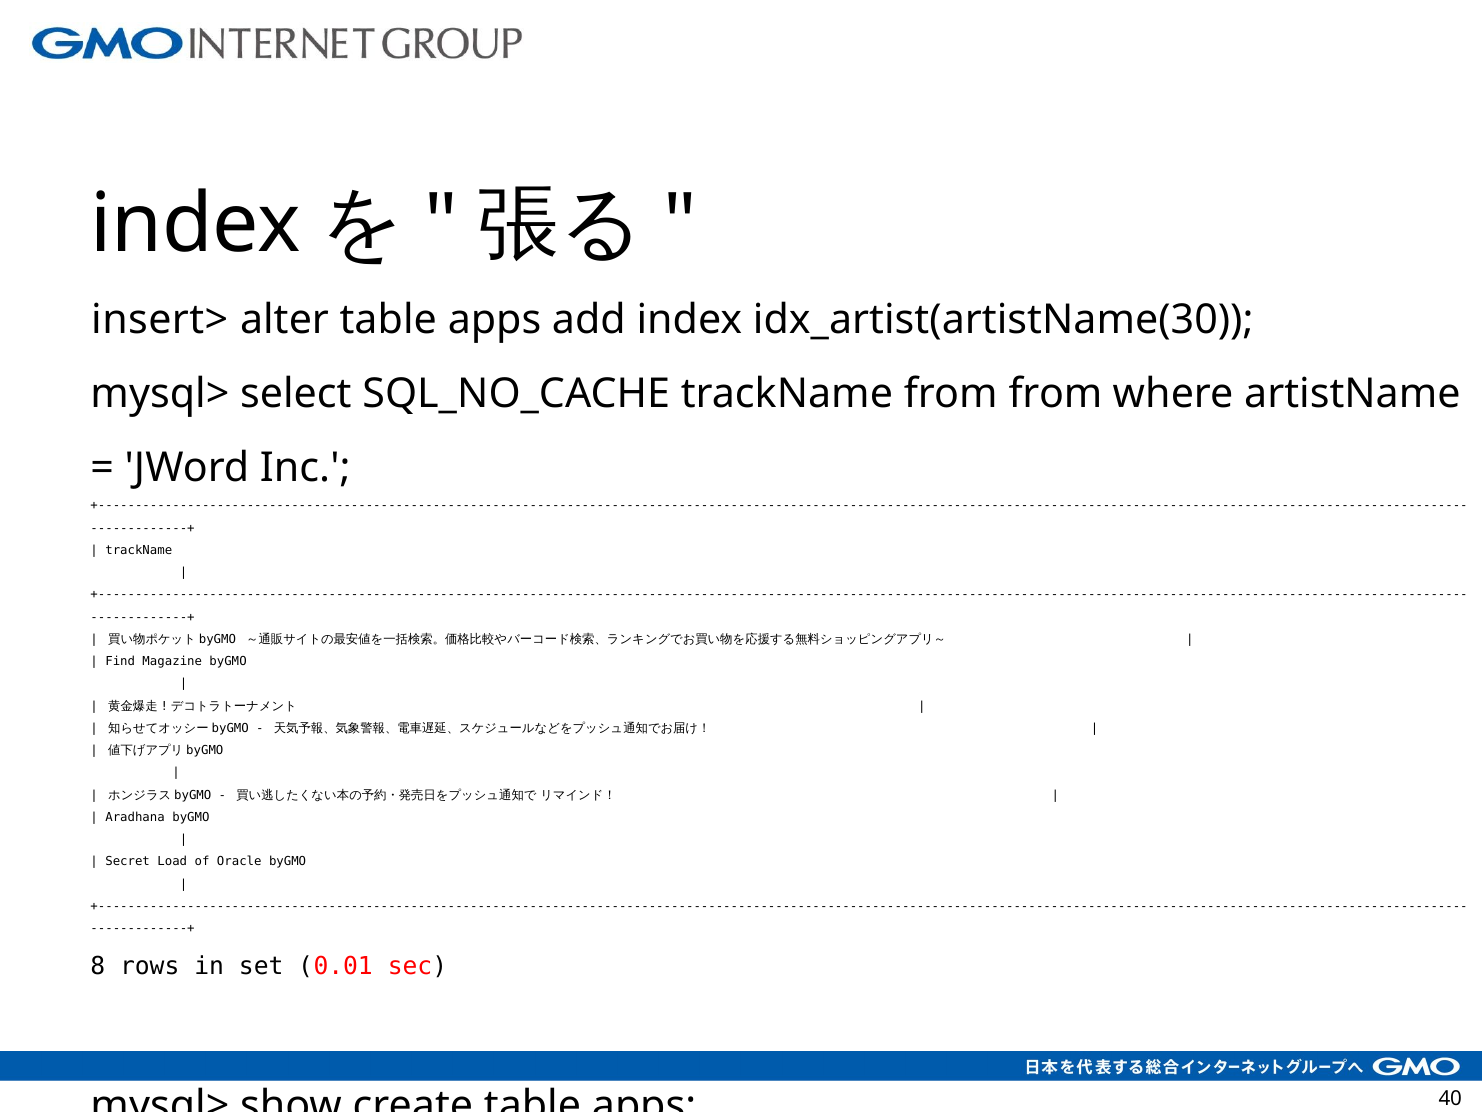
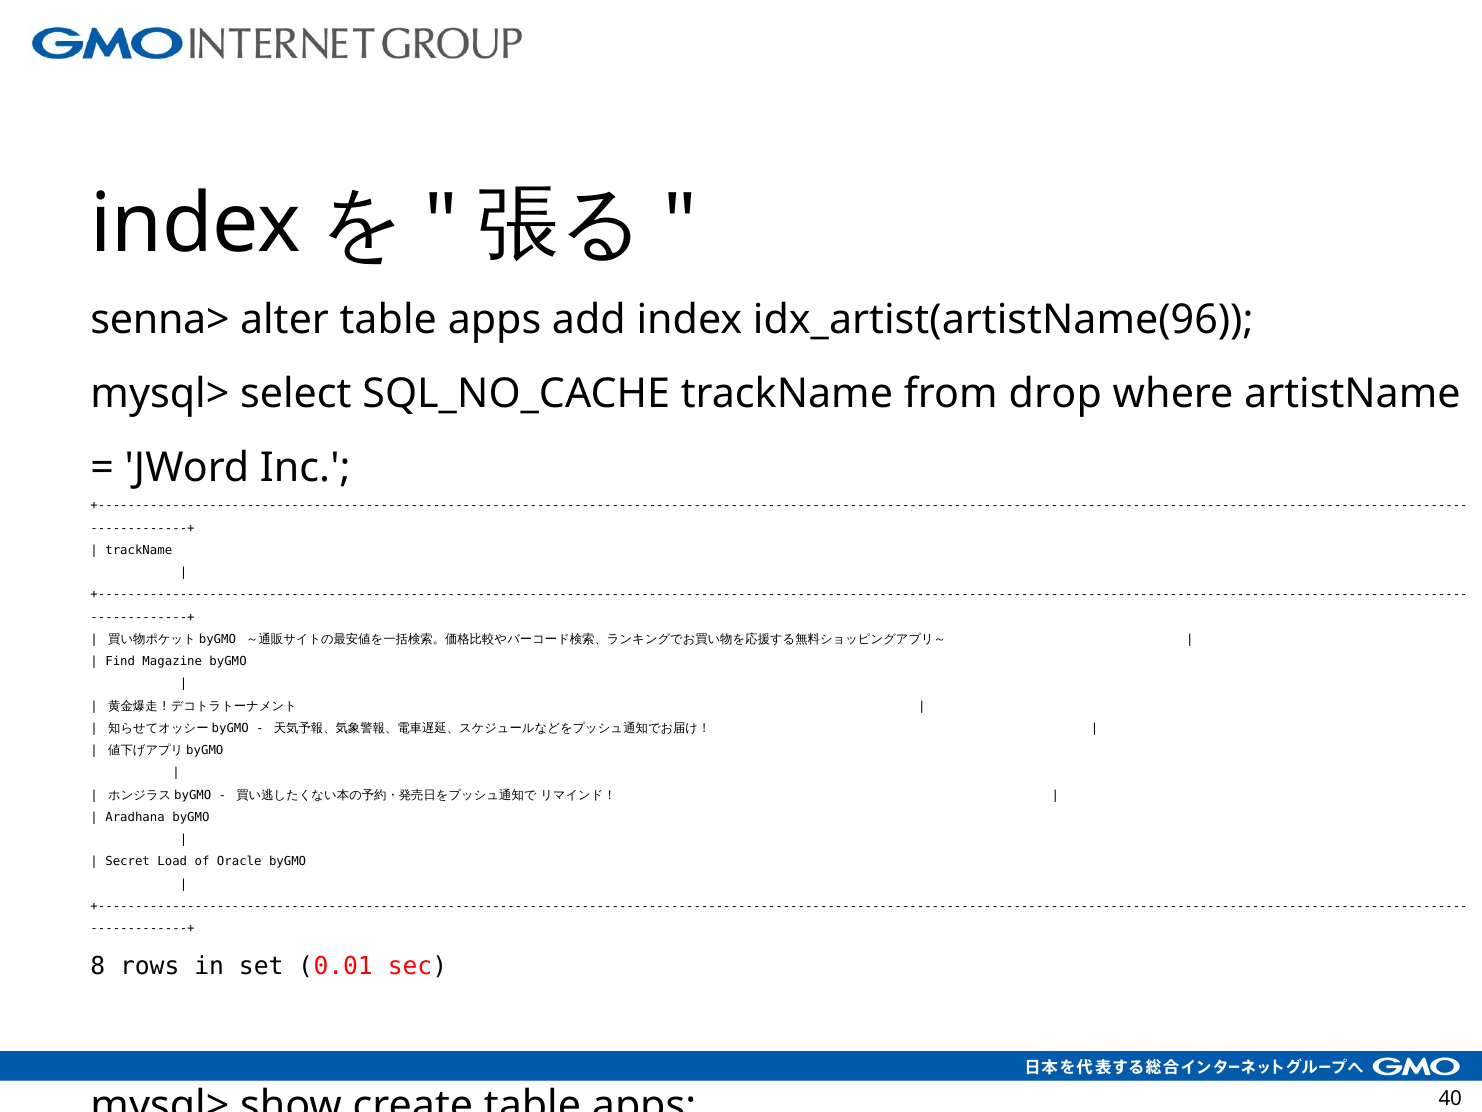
insert>: insert> -> senna> (160, 320)
idx_artist(artistName(30: idx_artist(artistName(30 -> idx_artist(artistName(96 (1003, 320)
from from: from -> drop (1055, 394)
